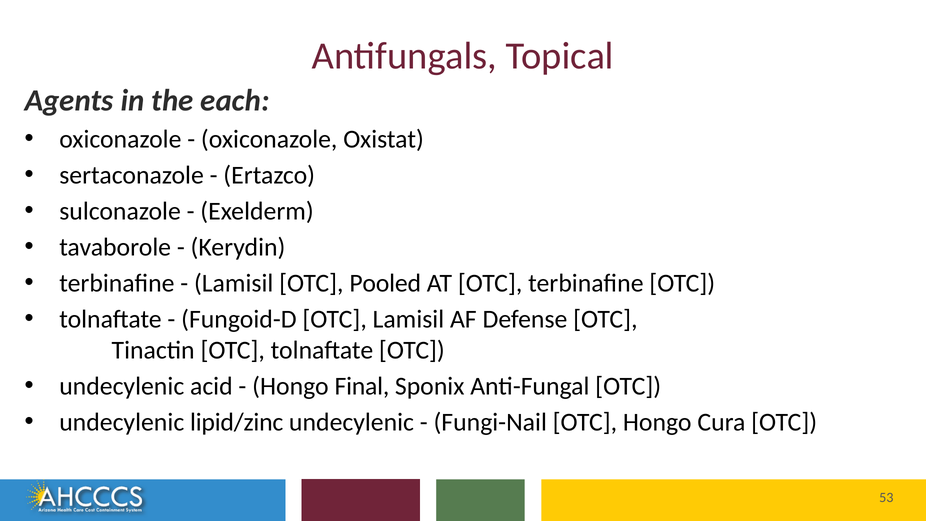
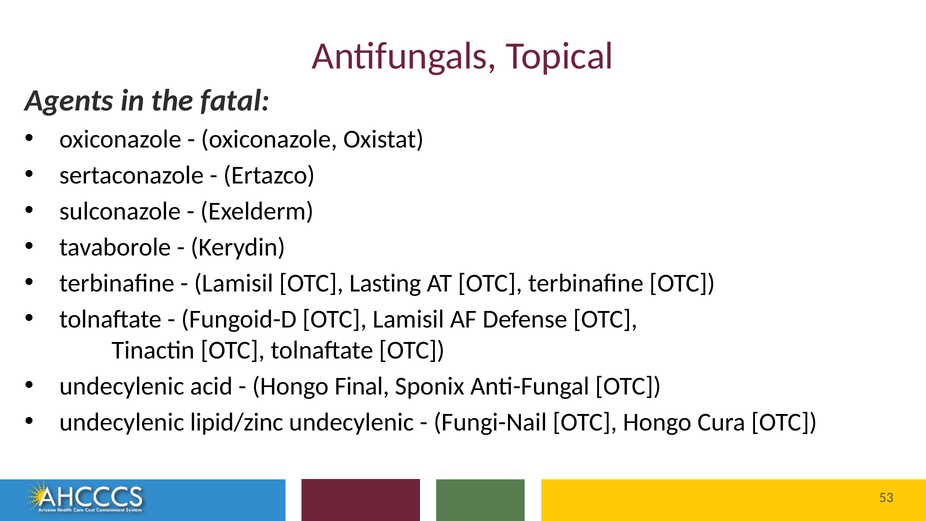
each: each -> fatal (235, 100)
Pooled: Pooled -> Lasting (385, 283)
